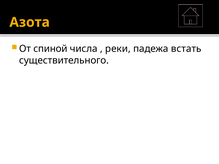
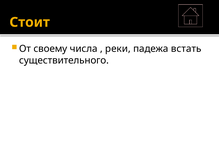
Азота: Азота -> Стоит (30, 22)
спиной: спиной -> своему (50, 49)
